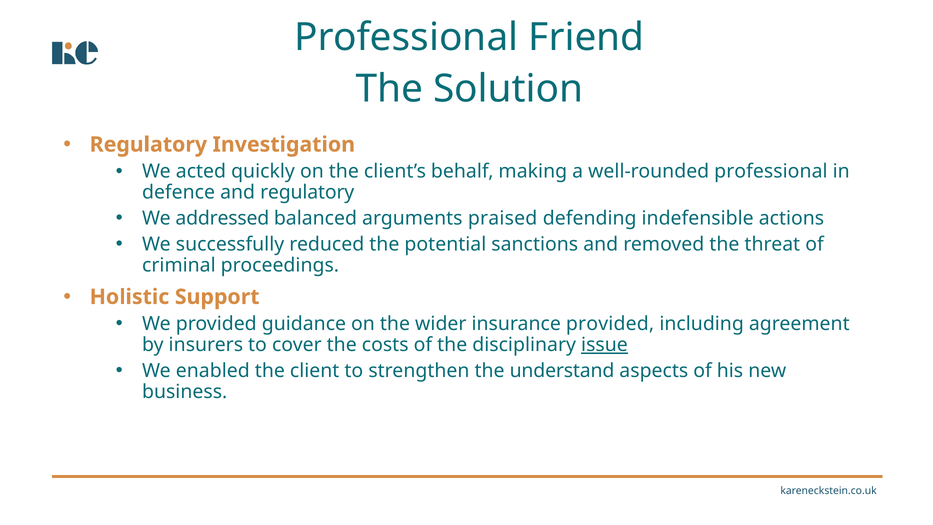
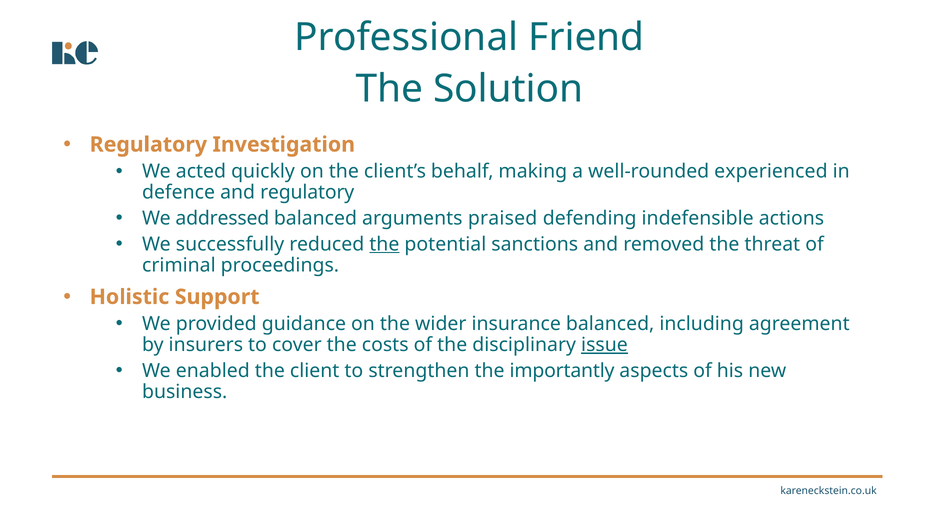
well-rounded professional: professional -> experienced (771, 171)
the underline: none -> present (384, 244)
insurance provided: provided -> balanced (610, 324)
understand: understand -> importantly (562, 371)
